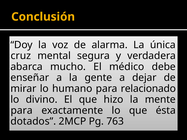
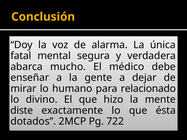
cruz: cruz -> fatal (21, 56)
para: para -> diste (22, 111)
763: 763 -> 722 (115, 122)
